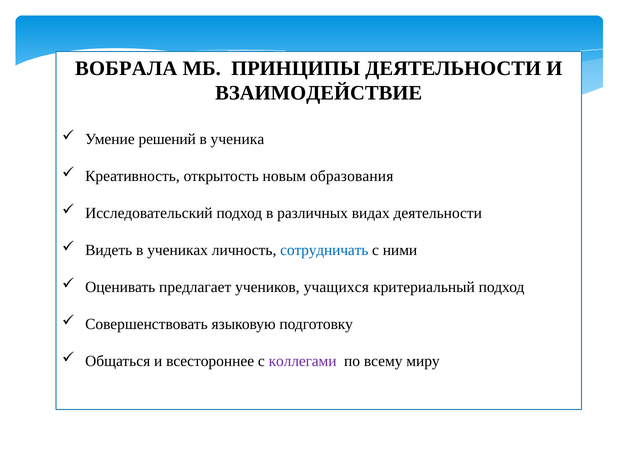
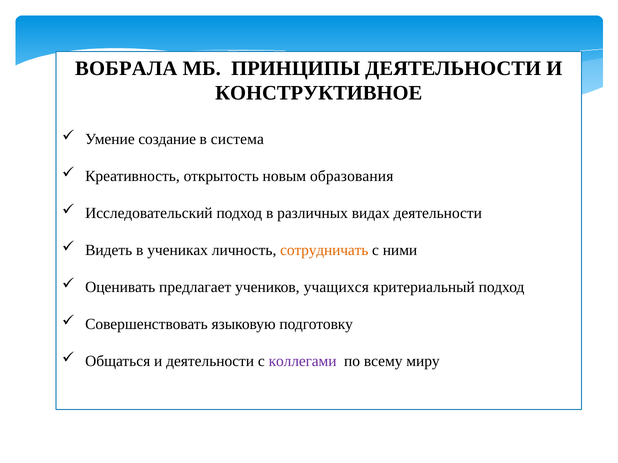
ВЗАИМОДЕЙСТВИЕ: ВЗАИМОДЕЙСТВИЕ -> КОНСТРУКТИВНОЕ (319, 93)
решений: решений -> создание (167, 139)
ученика: ученика -> система (237, 139)
сотрудничать colour: blue -> orange (324, 250)
и всестороннее: всестороннее -> деятельности (210, 362)
